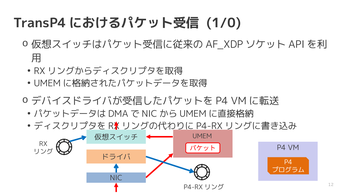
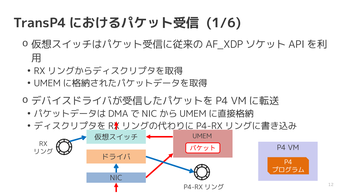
1/0: 1/0 -> 1/6 (224, 23)
